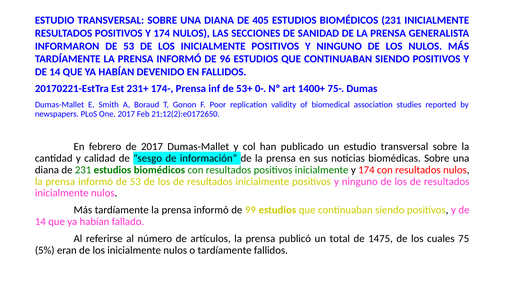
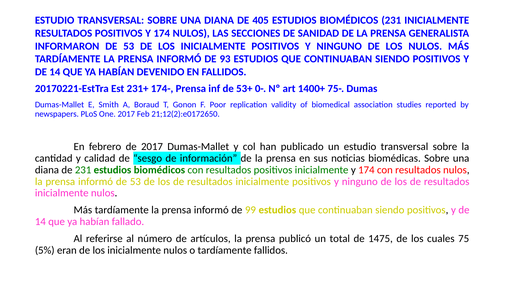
96: 96 -> 93 (225, 59)
